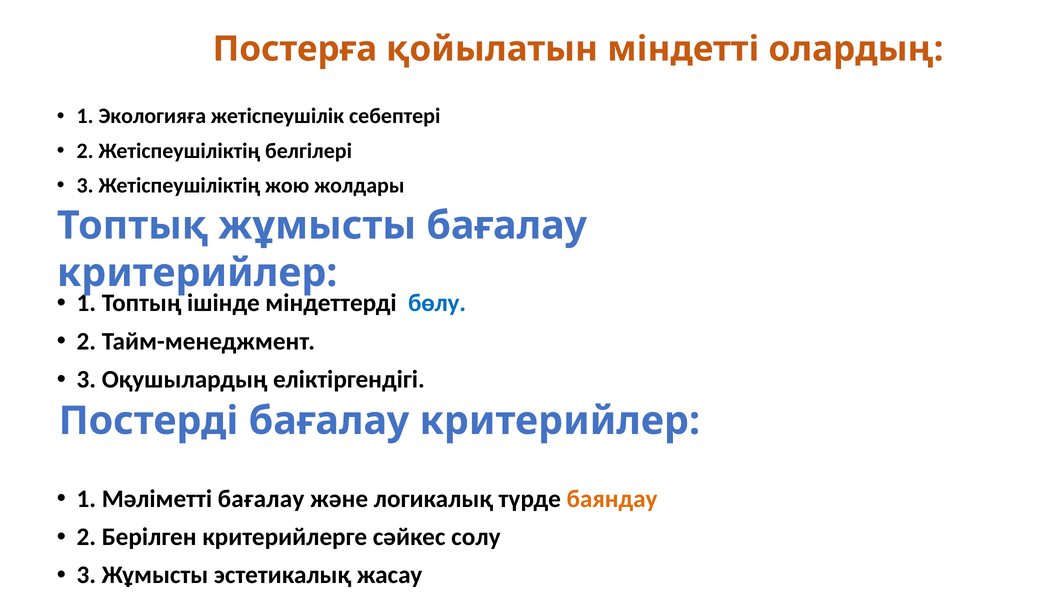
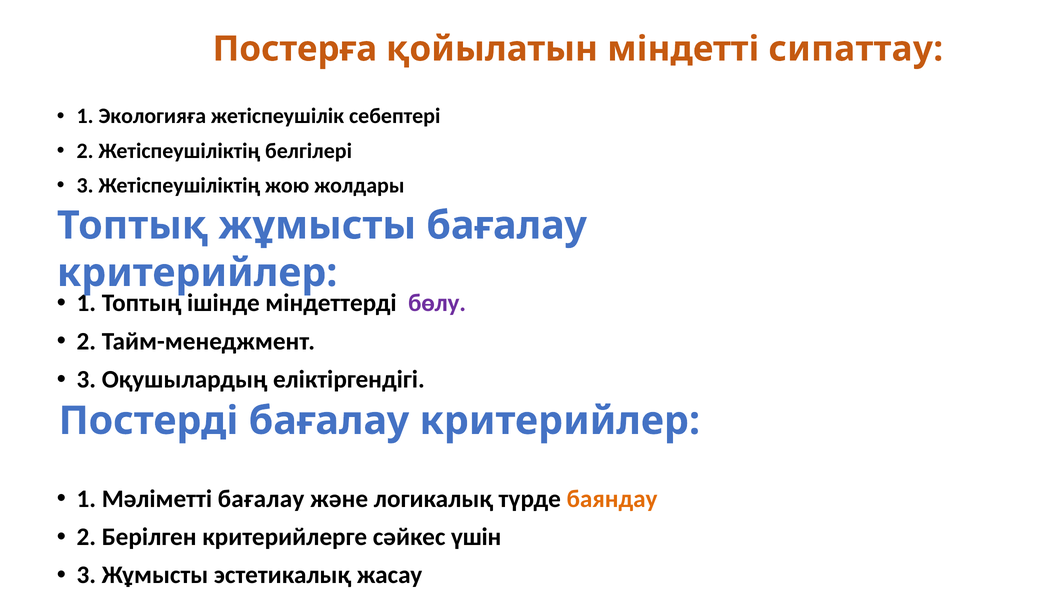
олардың: олардың -> сипаттау (856, 49)
бөлу colour: blue -> purple (437, 303)
солу: солу -> үшін (476, 537)
